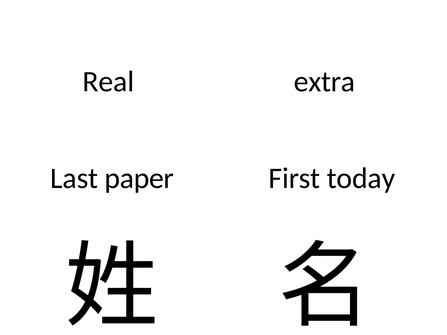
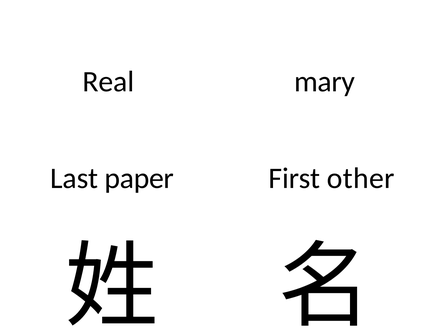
extra: extra -> mary (325, 82)
today: today -> other (361, 179)
